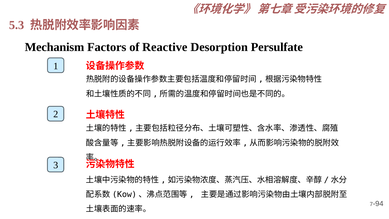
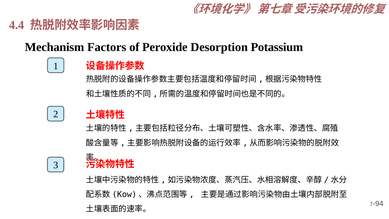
5.3: 5.3 -> 4.4 (17, 25)
Reactive: Reactive -> Peroxide (165, 47)
Persulfate: Persulfate -> Potassium (277, 47)
